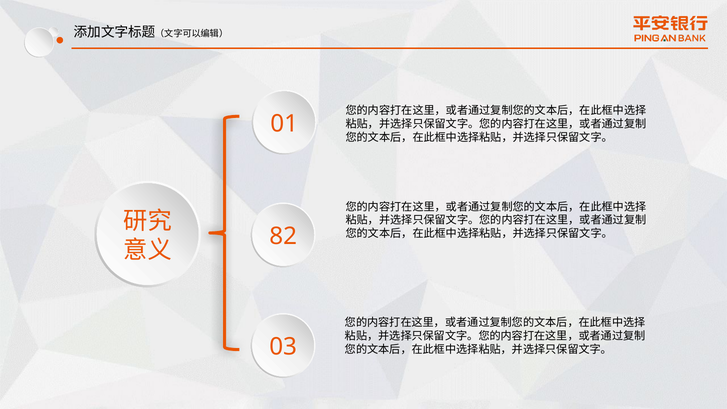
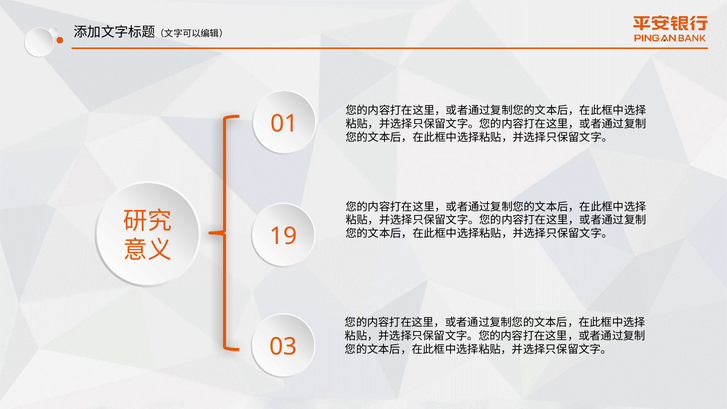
82: 82 -> 19 (283, 236)
